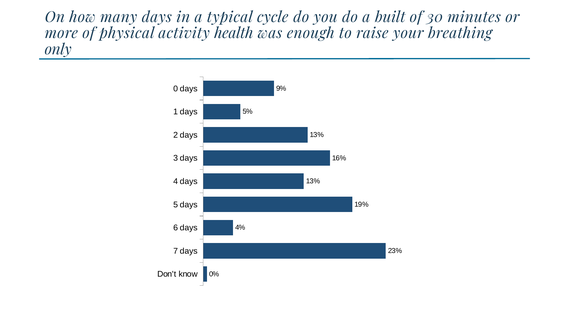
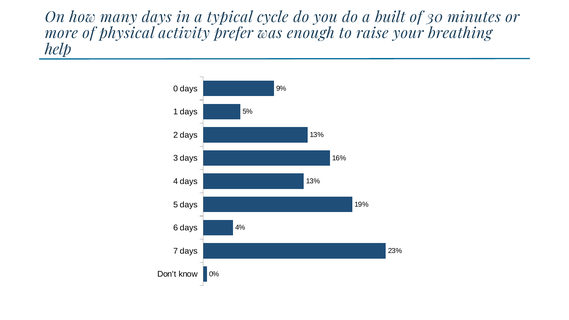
health: health -> prefer (234, 33)
only: only -> help (58, 50)
